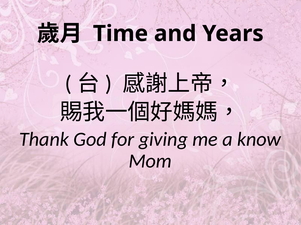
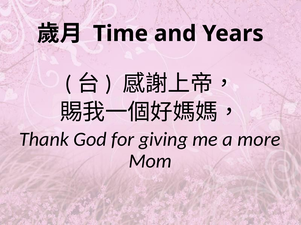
know: know -> more (259, 140)
